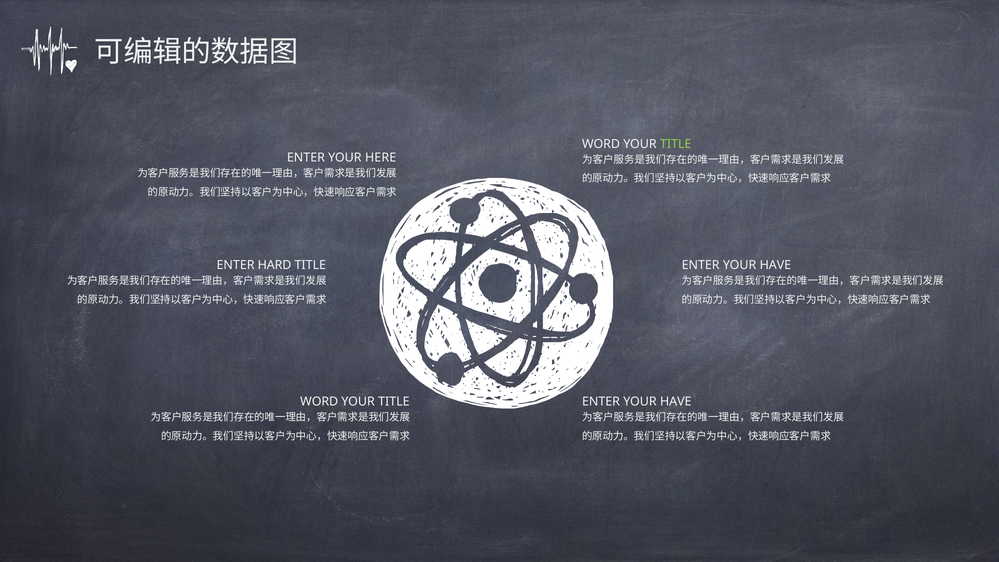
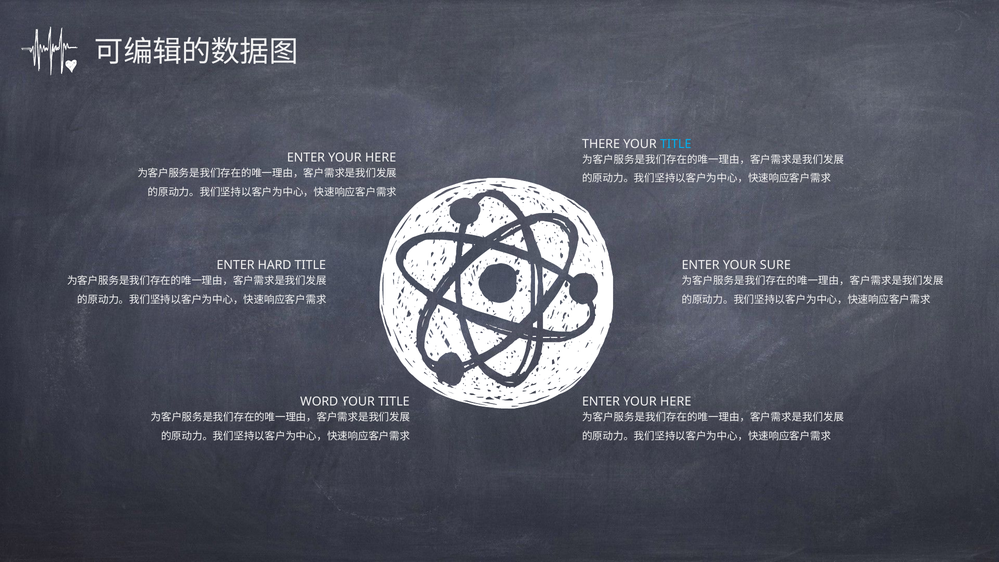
WORD: WORD -> THERE (601, 144)
TITLE colour: light green -> light blue (676, 144)
HAVE: HAVE -> SURE (775, 265)
HAVE: HAVE -> HERE (676, 402)
